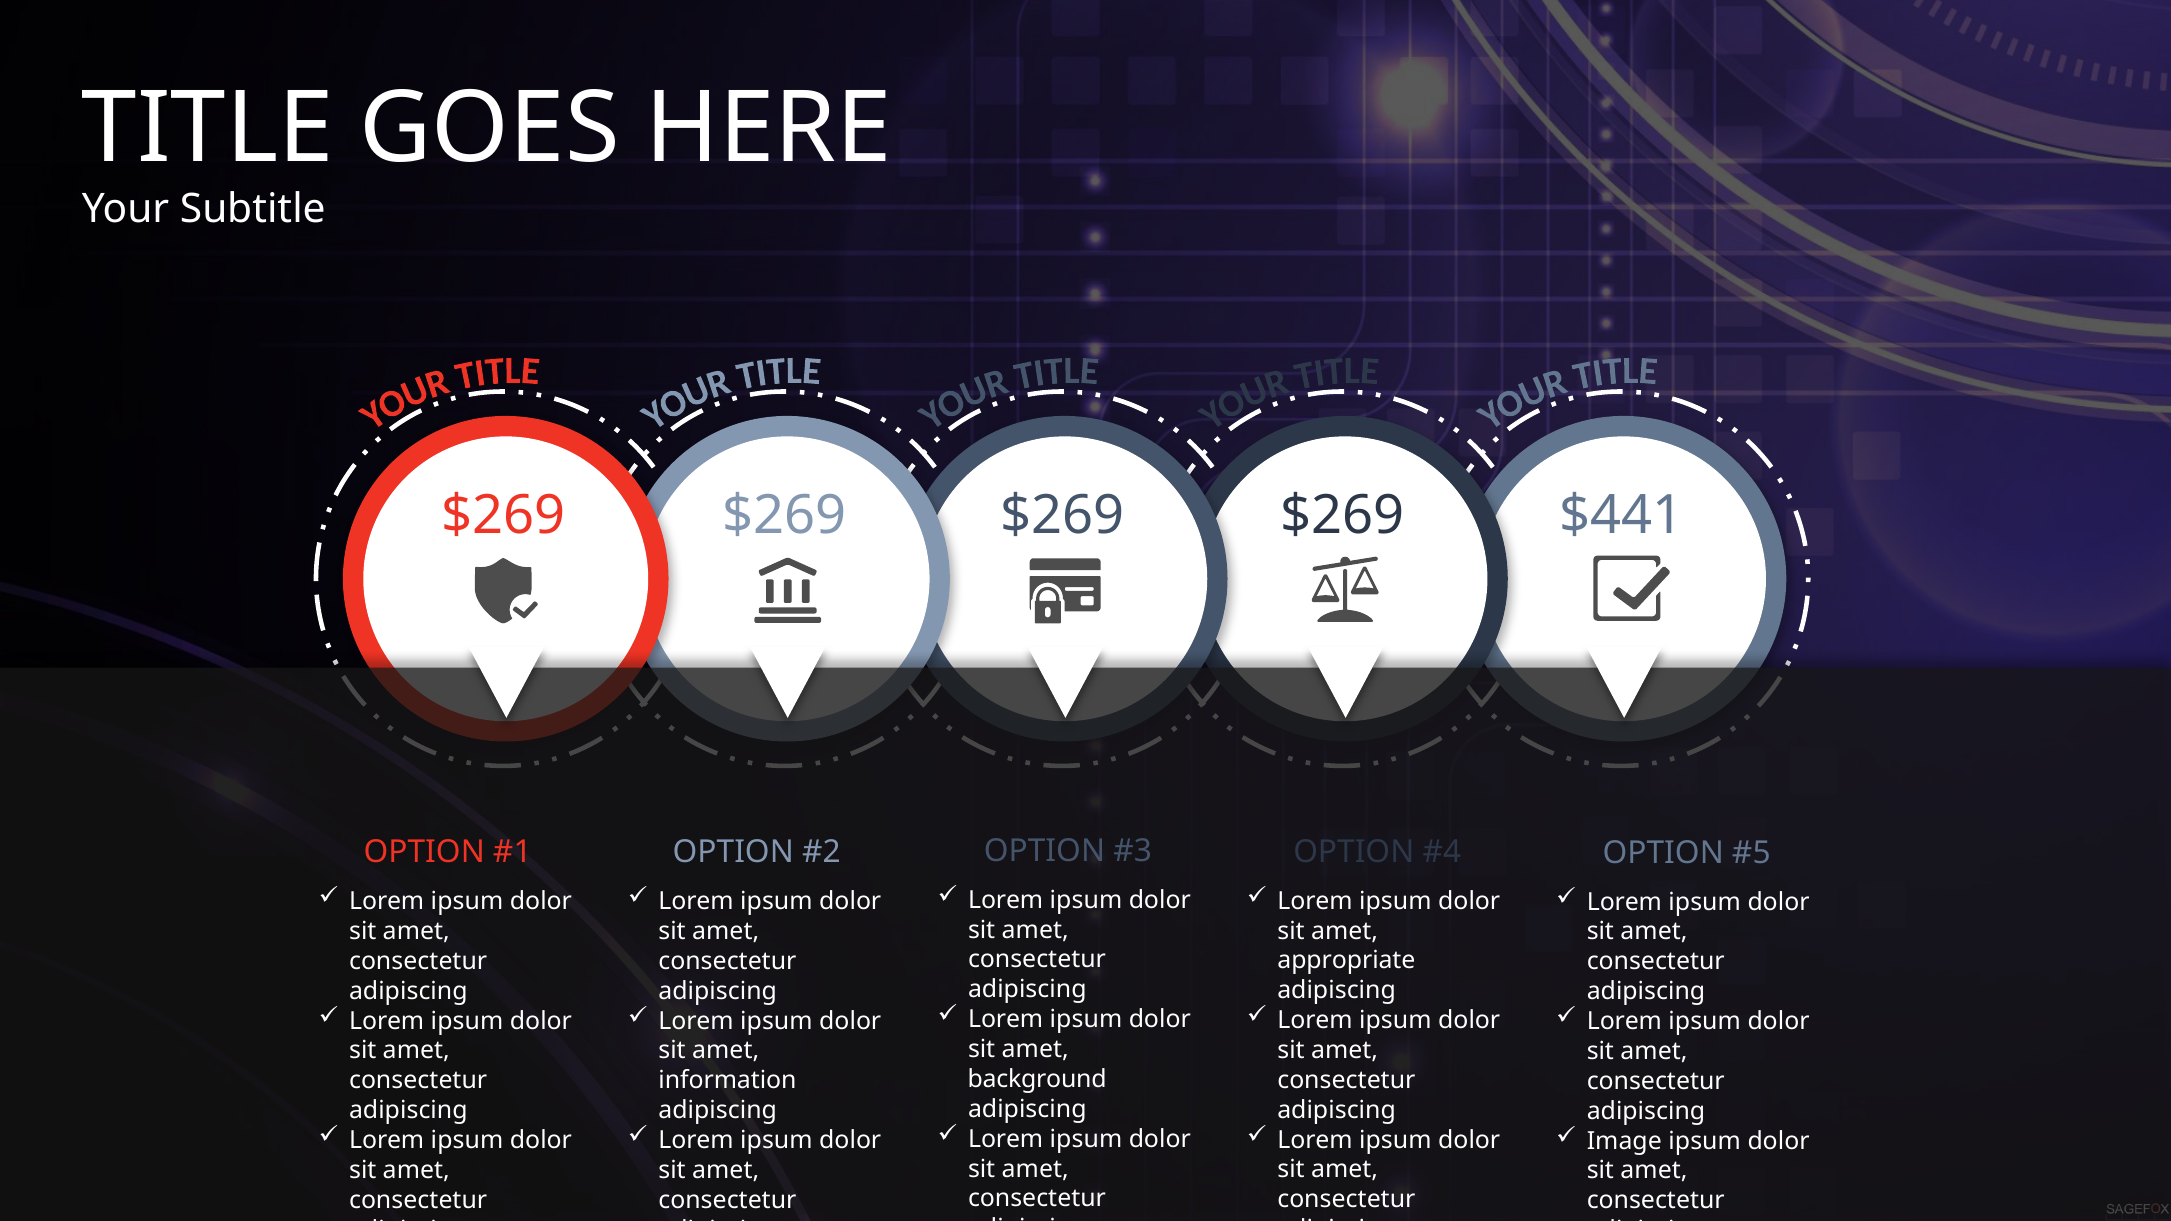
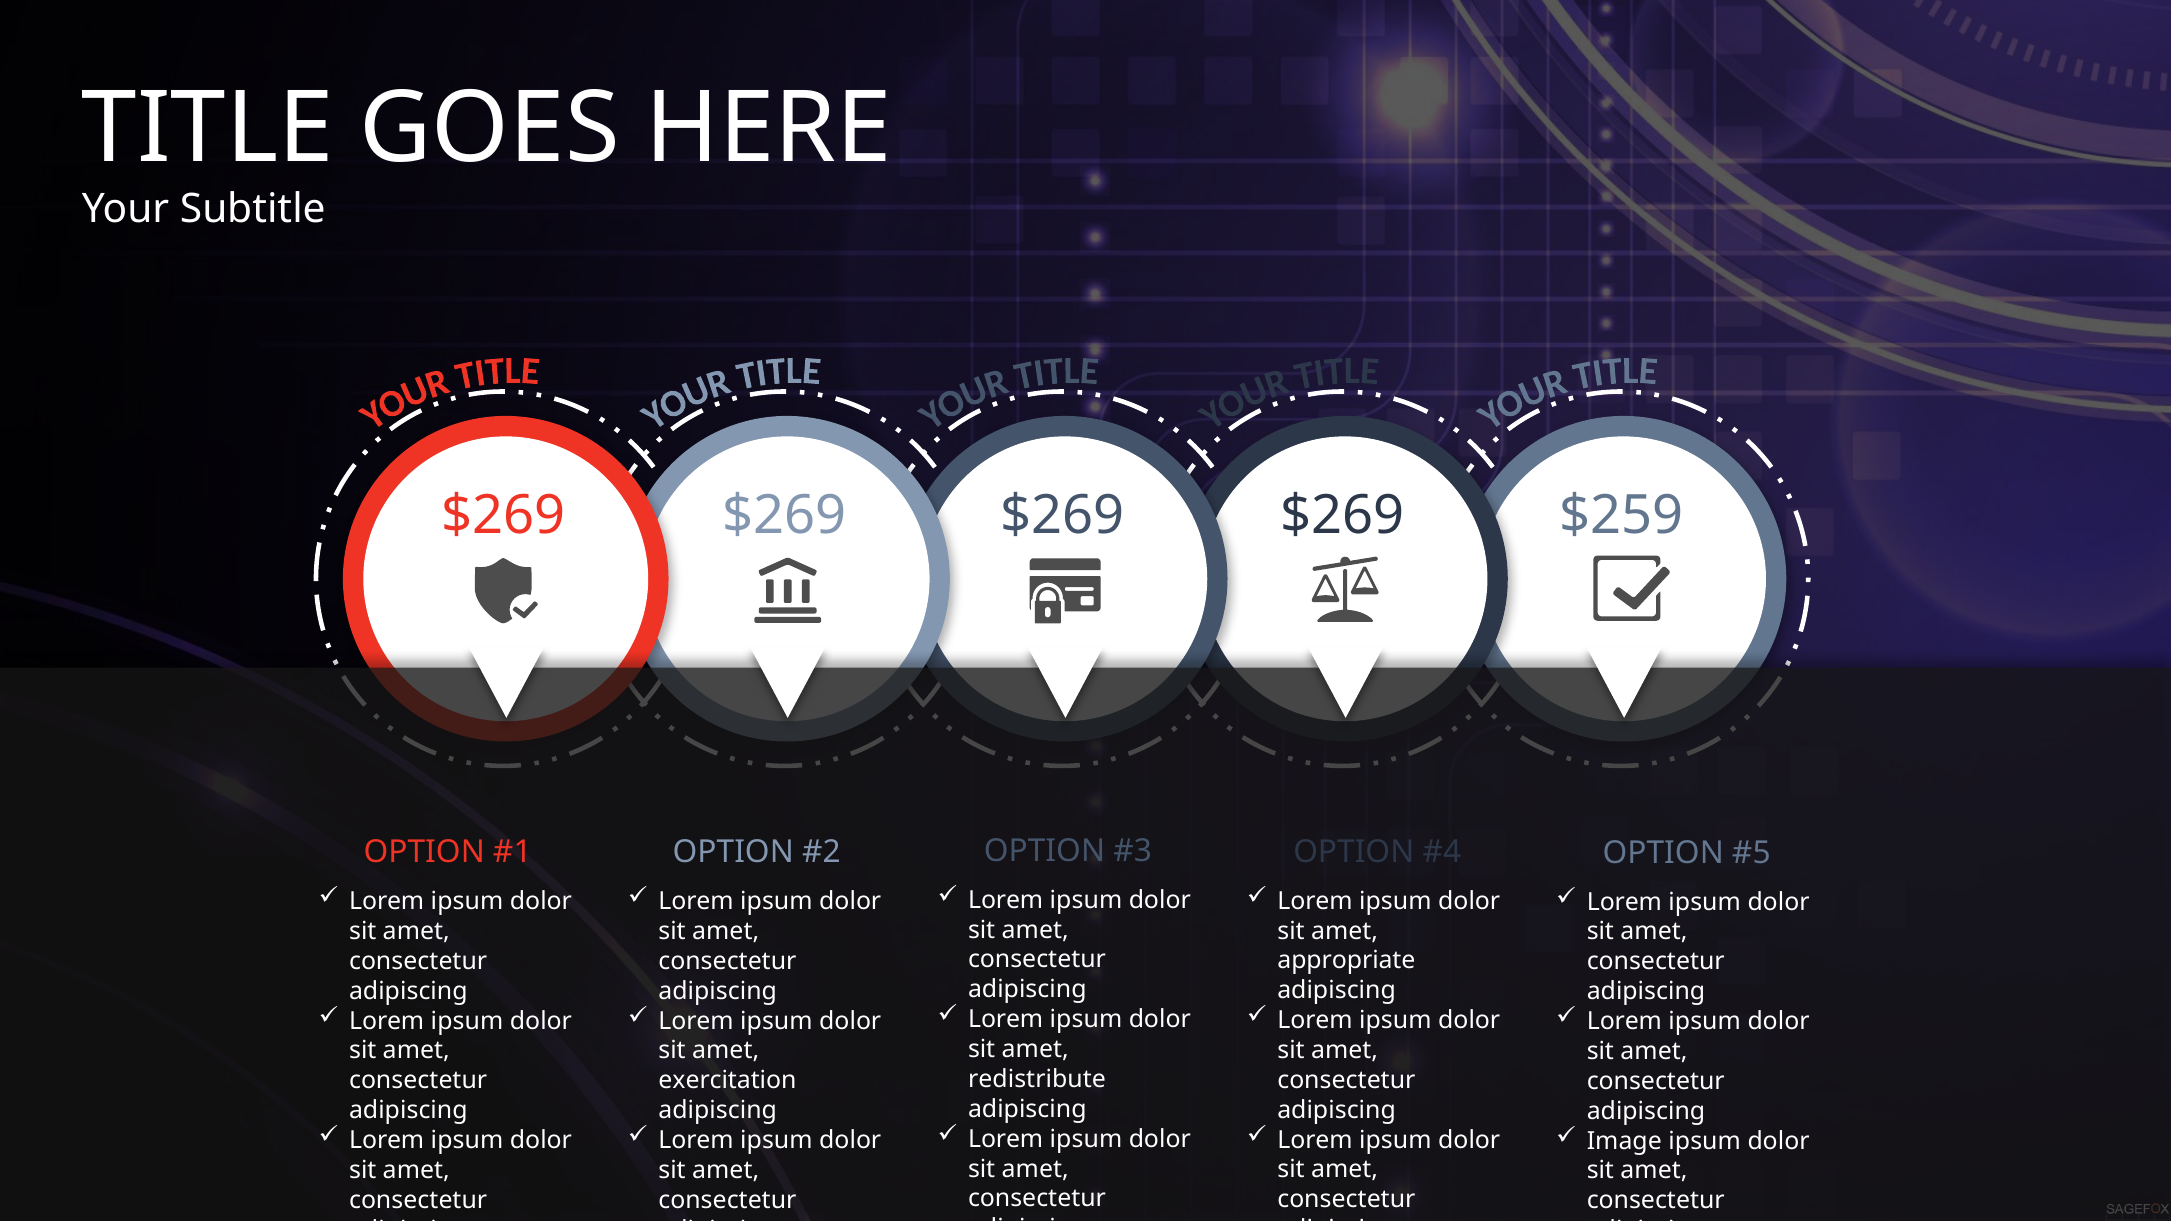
$441: $441 -> $259 (1621, 516)
background: background -> redistribute (1037, 1079)
information: information -> exercitation (727, 1081)
